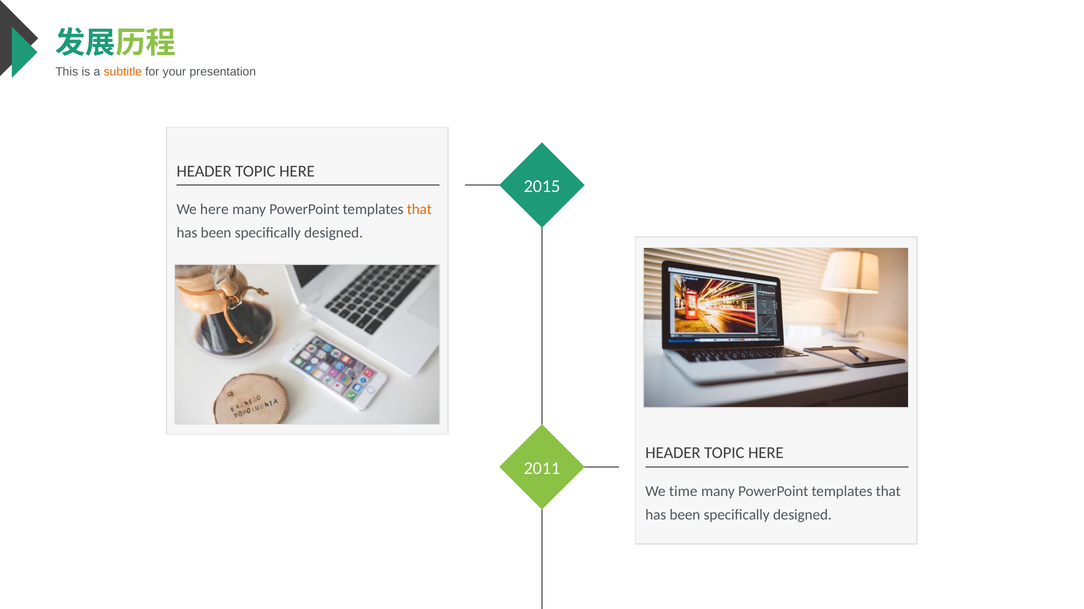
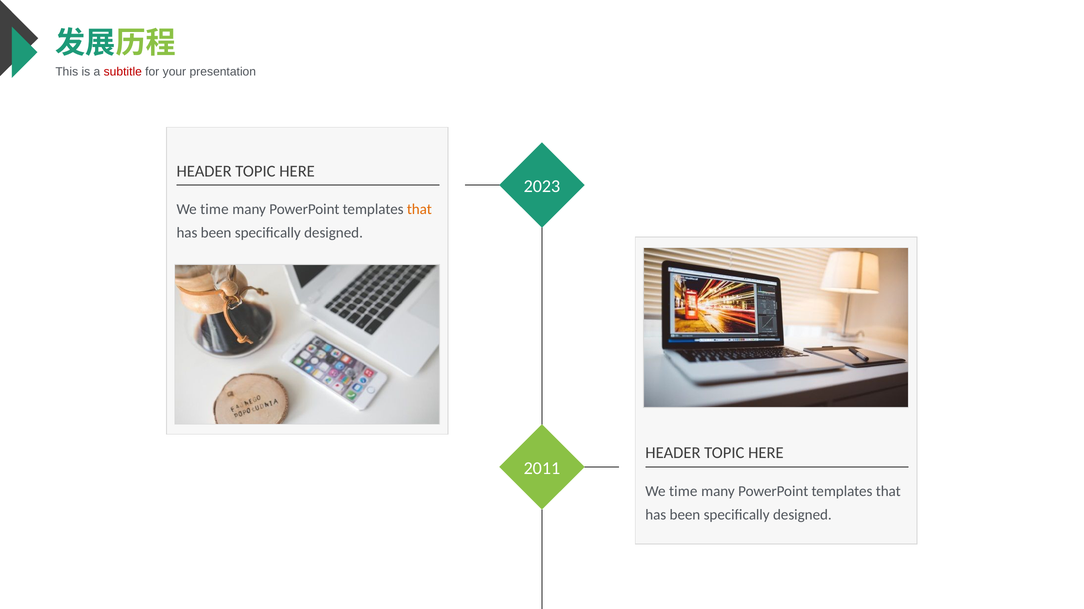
subtitle colour: orange -> red (123, 72)
2015: 2015 -> 2023 (542, 186)
here: here -> time (214, 209)
